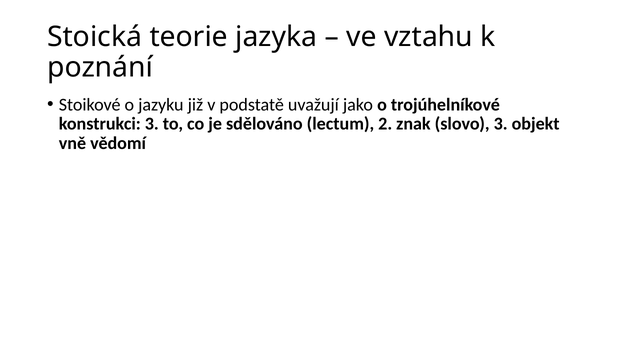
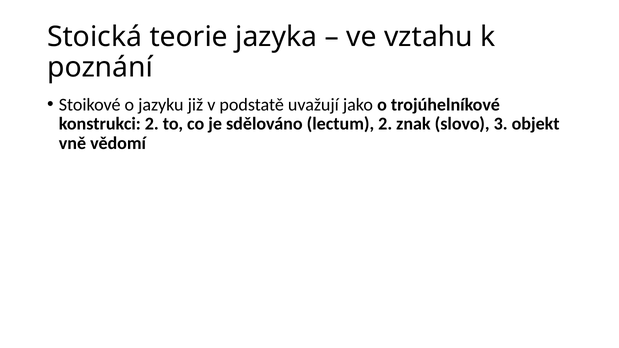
konstrukci 3: 3 -> 2 (152, 124)
